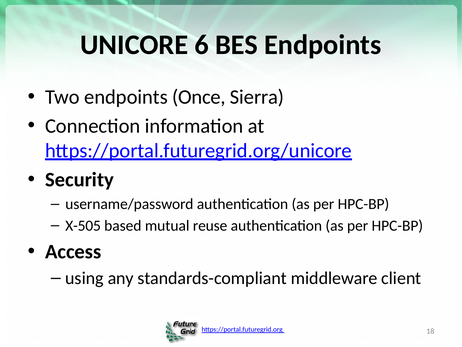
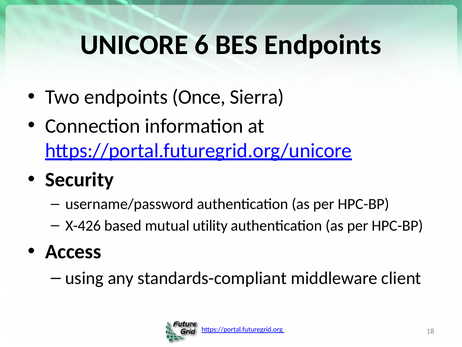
X-505: X-505 -> X-426 (83, 225)
reuse: reuse -> utility (210, 225)
